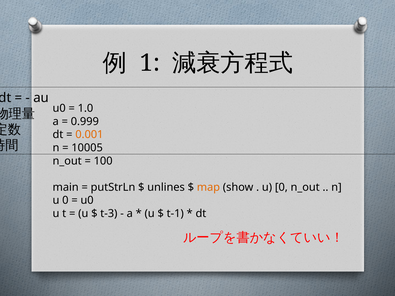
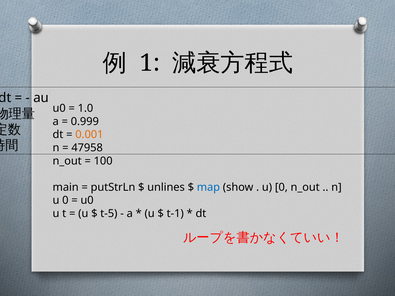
10005: 10005 -> 47958 (87, 148)
map colour: orange -> blue (208, 187)
t-3: t-3 -> t-5 (109, 214)
